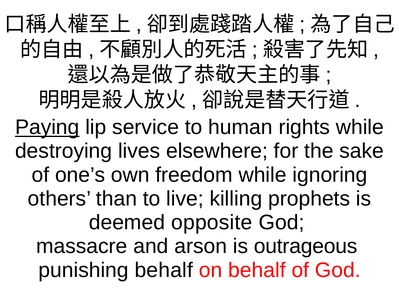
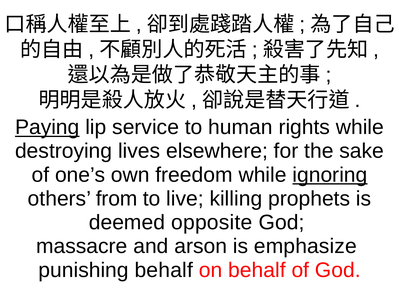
ignoring underline: none -> present (330, 175)
than: than -> from (117, 199)
outrageous: outrageous -> emphasize (305, 246)
